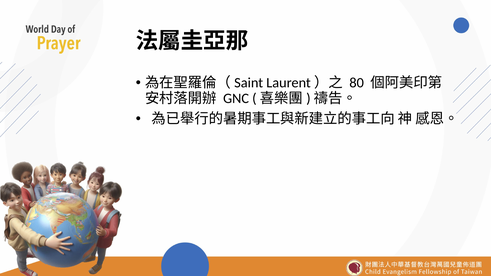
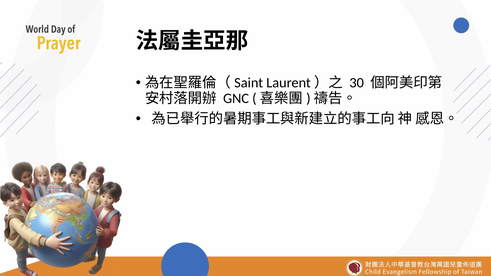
80: 80 -> 30 (357, 83)
